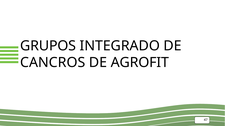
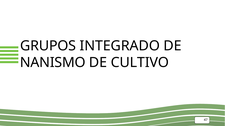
CANCROS: CANCROS -> NANISMO (53, 63)
AGROFIT: AGROFIT -> CULTIVO (140, 63)
